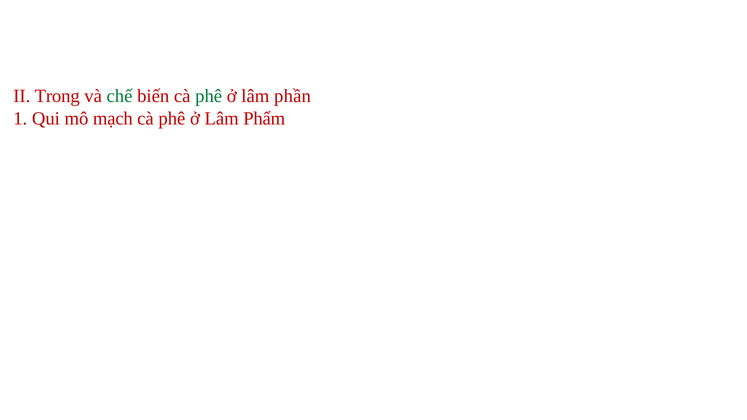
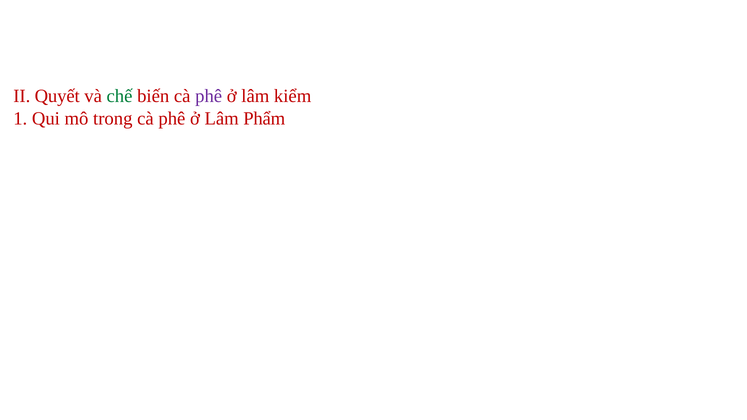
Trong: Trong -> Quyết (57, 96)
phê colour: green -> purple (209, 96)
phần: phần -> kiểm (293, 96)
mạch: mạch -> trong (113, 119)
